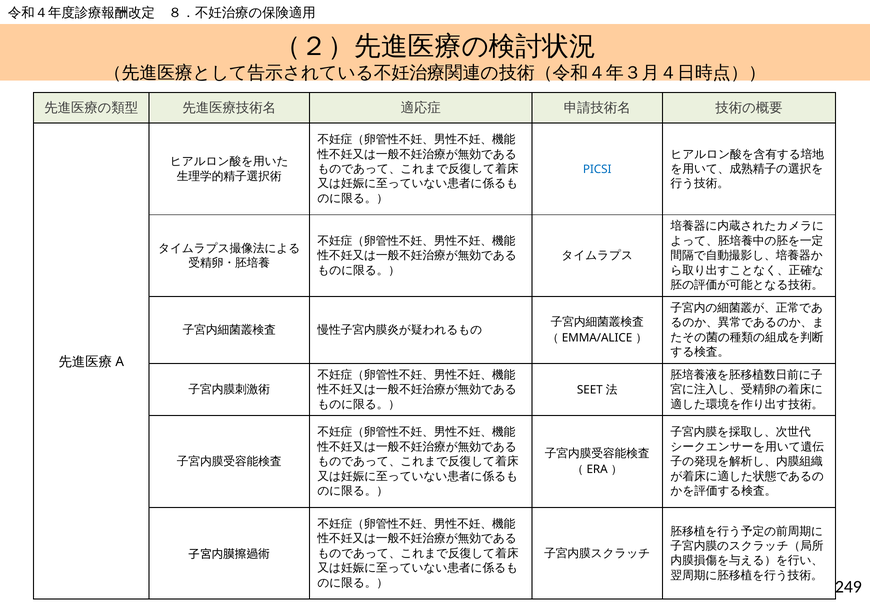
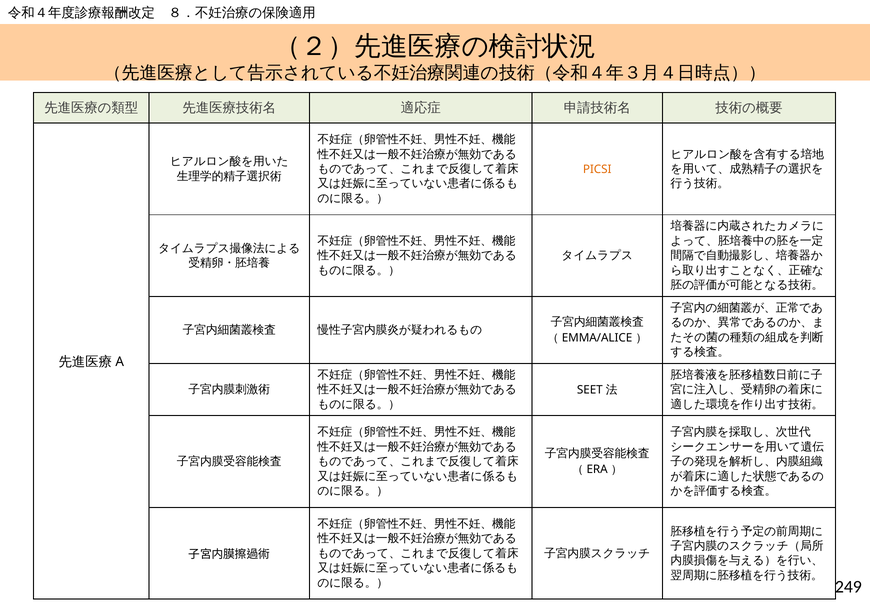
PICSI colour: blue -> orange (597, 170)
